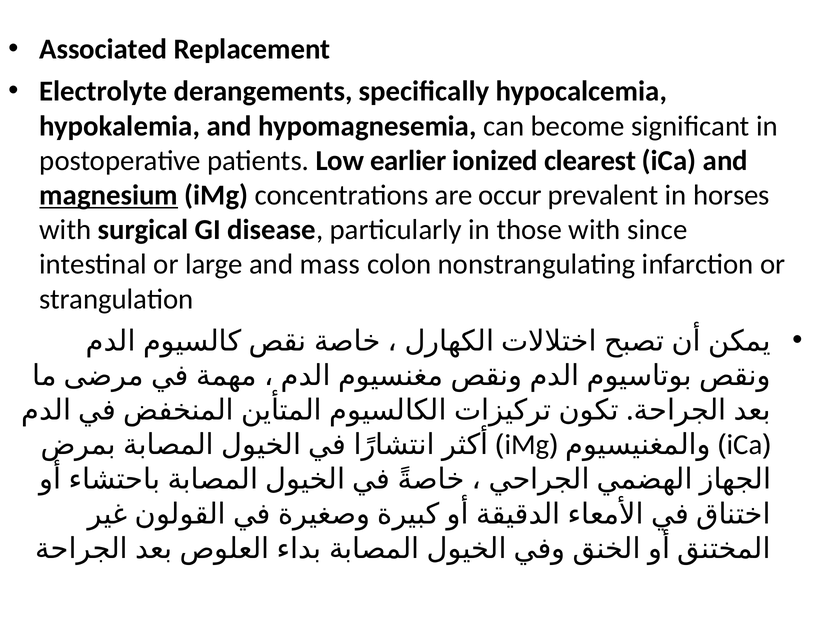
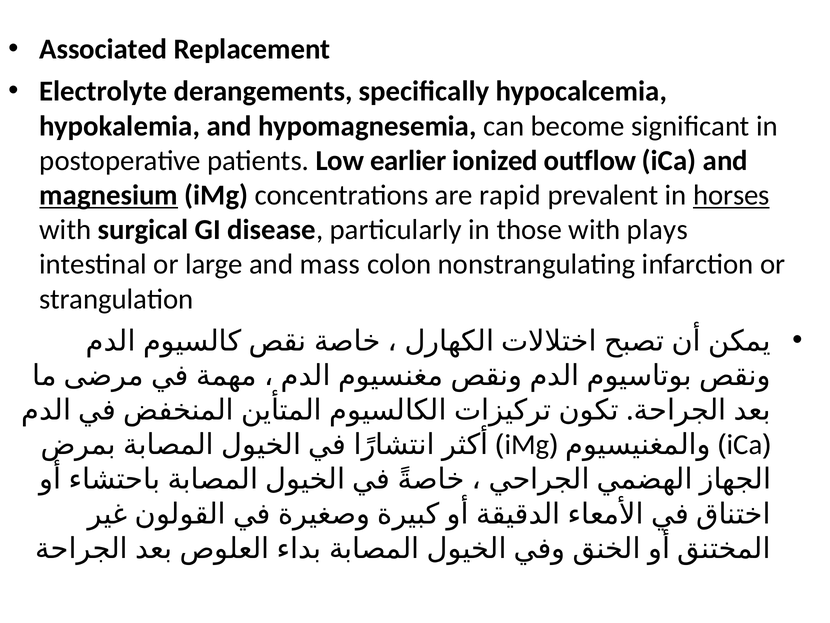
clearest: clearest -> outflow (590, 161)
occur: occur -> rapid (510, 195)
horses underline: none -> present (731, 195)
since: since -> plays (657, 230)
